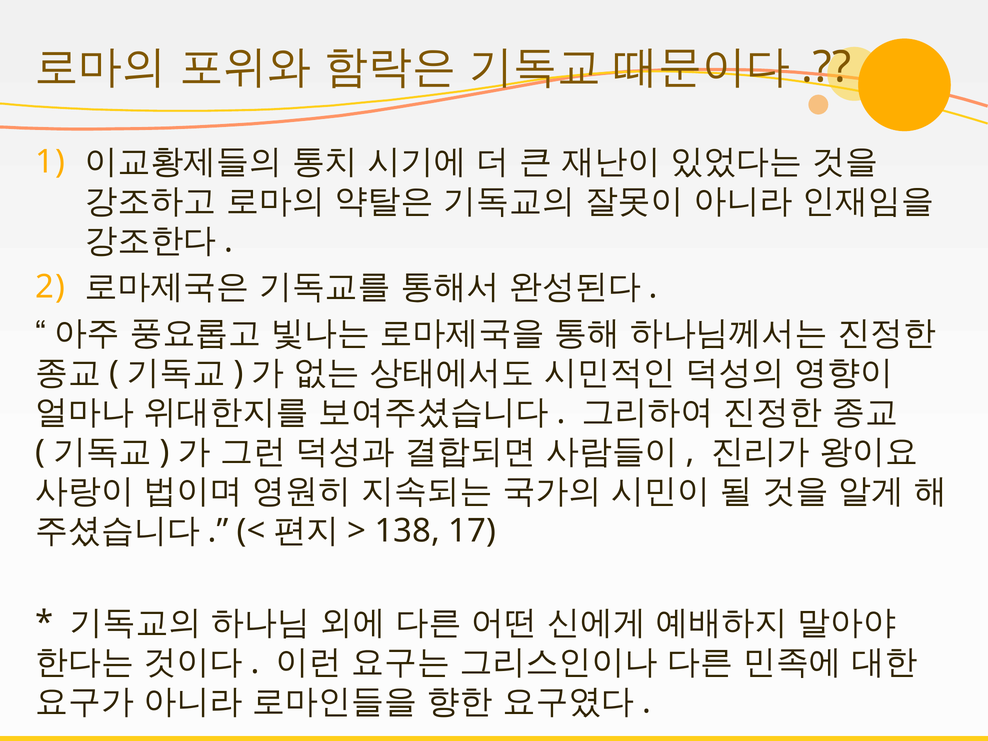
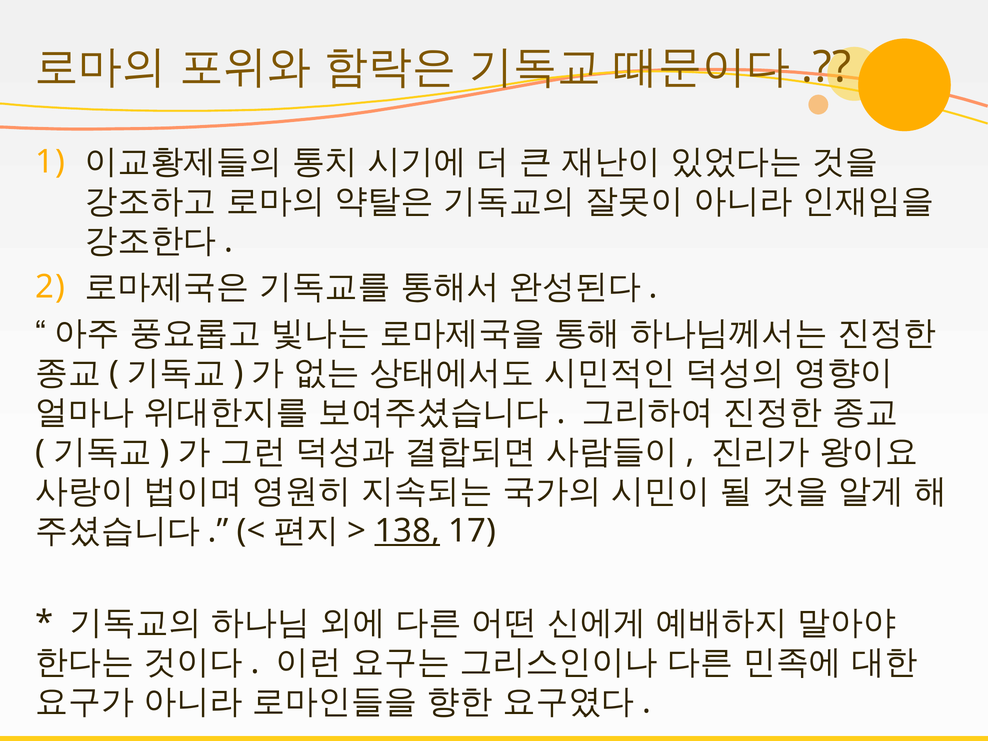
138 underline: none -> present (407, 531)
